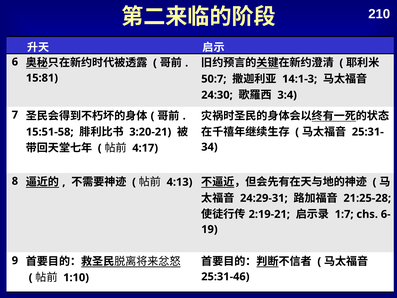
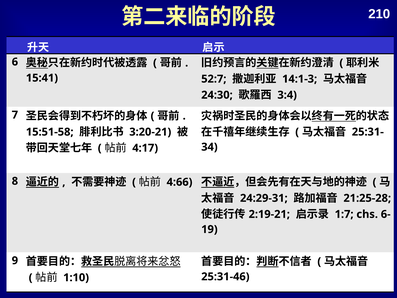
15:81: 15:81 -> 15:41 (42, 78)
50:7: 50:7 -> 52:7 (214, 79)
4:13: 4:13 -> 4:66 (180, 182)
